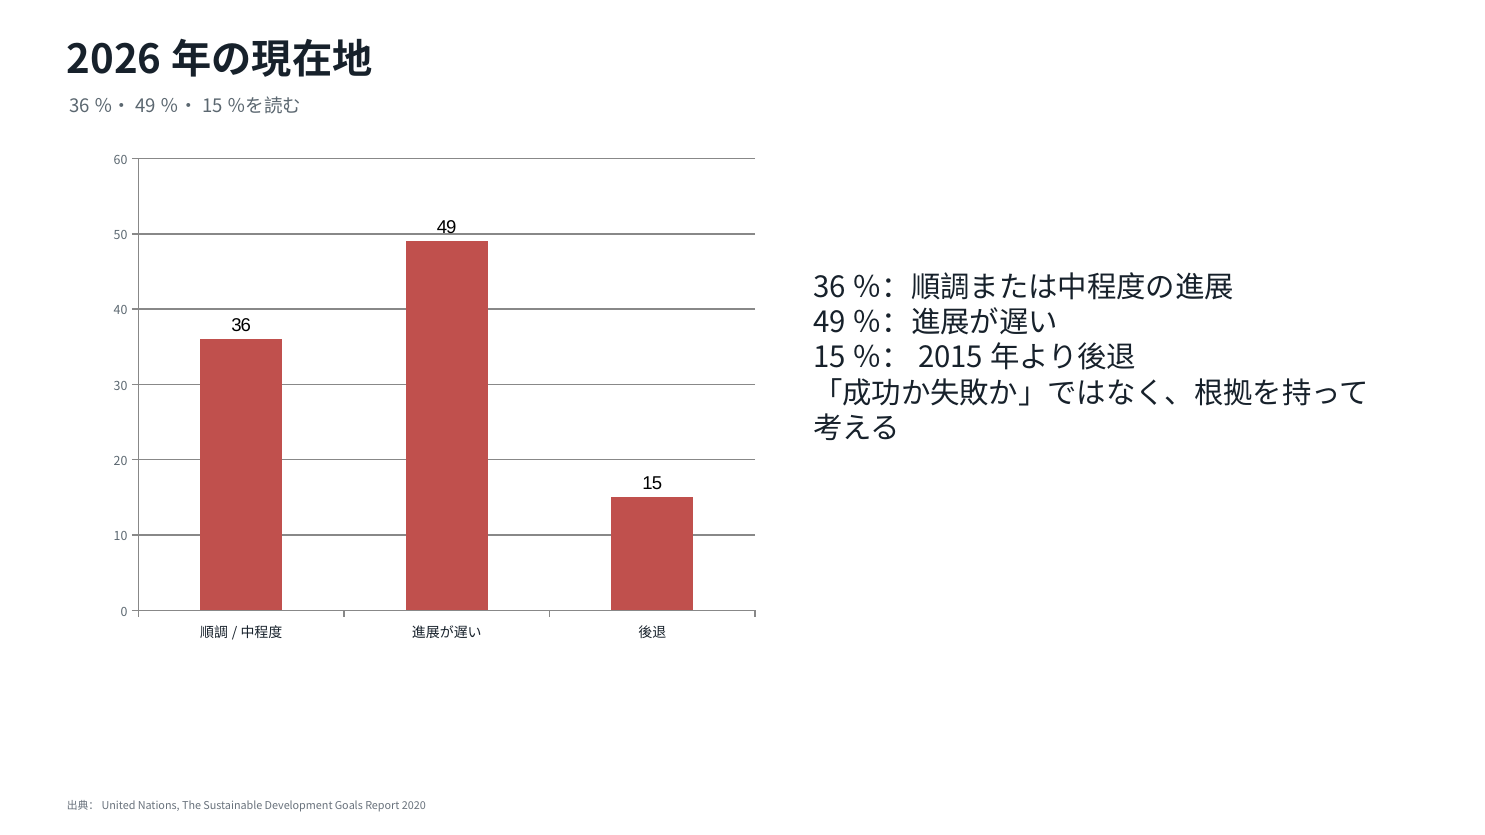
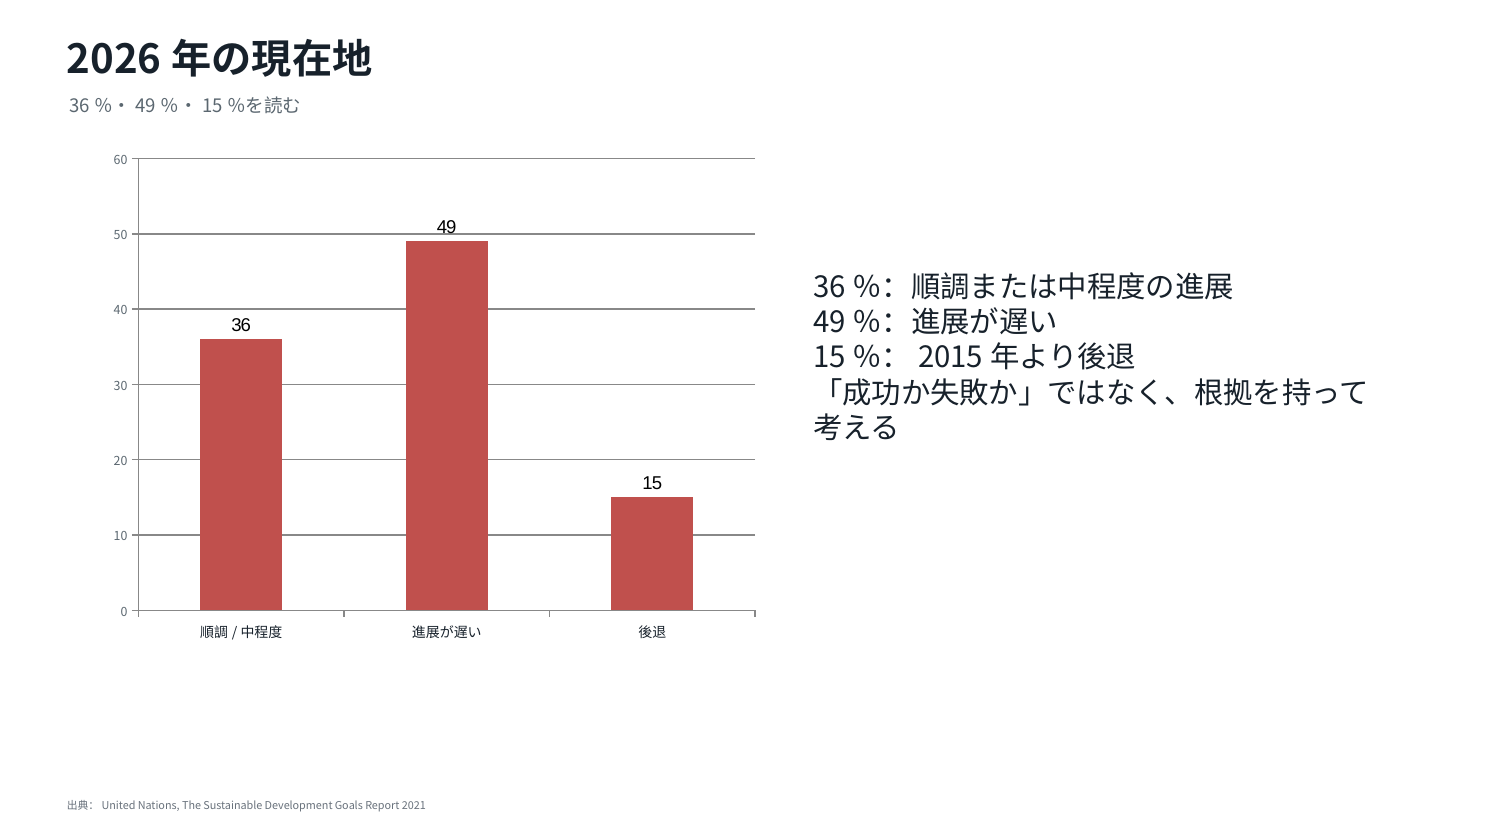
2020: 2020 -> 2021 (414, 806)
